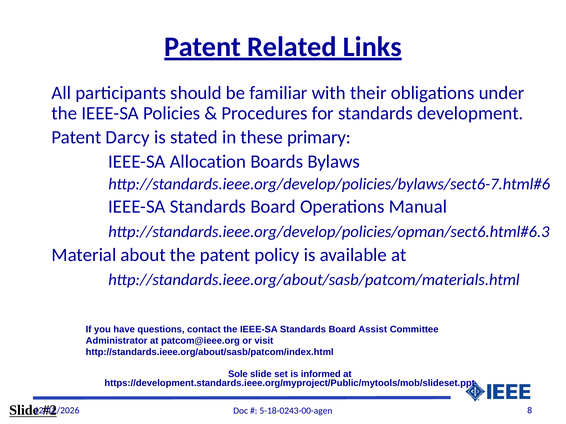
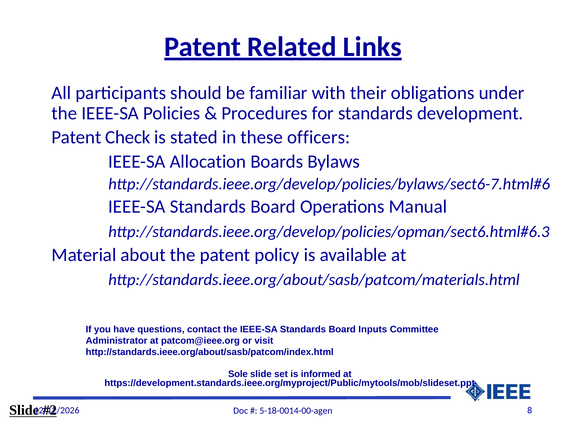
Darcy: Darcy -> Check (128, 138)
primary: primary -> officers (319, 138)
Assist: Assist -> Inputs (373, 330)
5-18-0243-00-agen: 5-18-0243-00-agen -> 5-18-0014-00-agen (296, 411)
